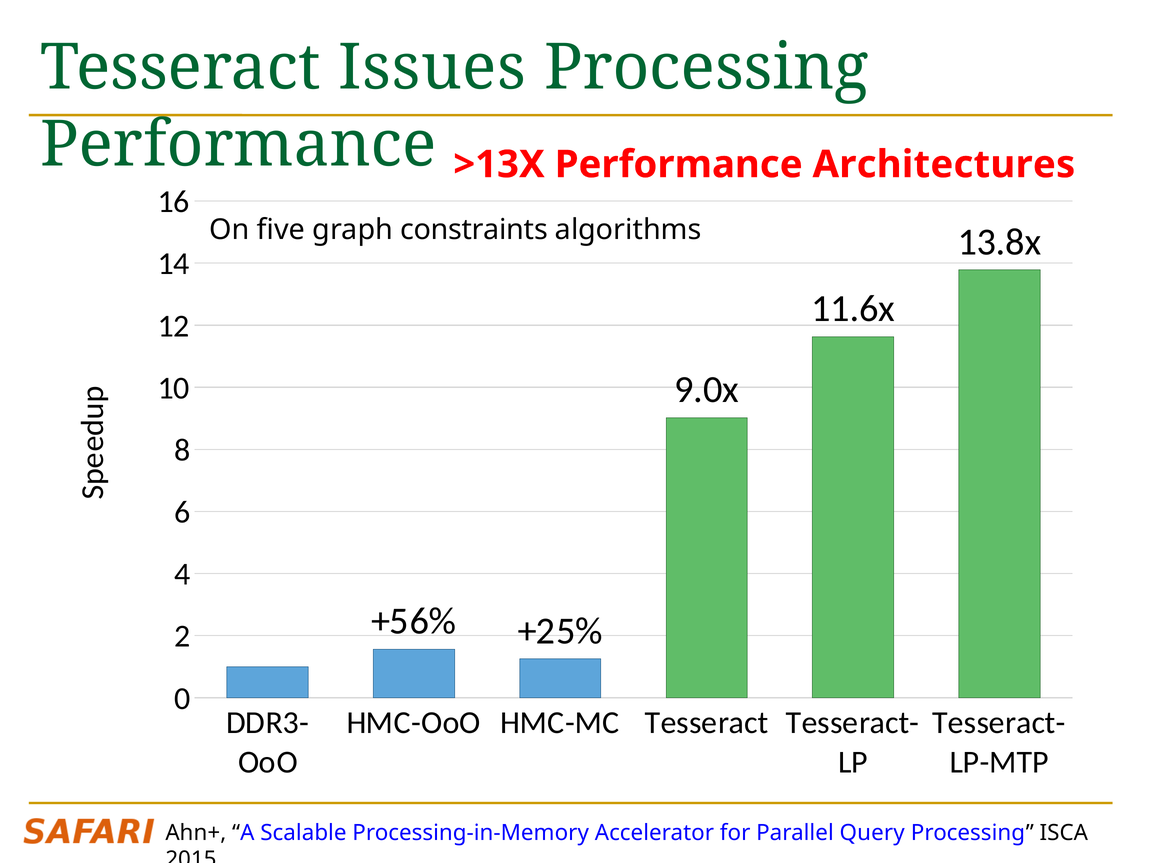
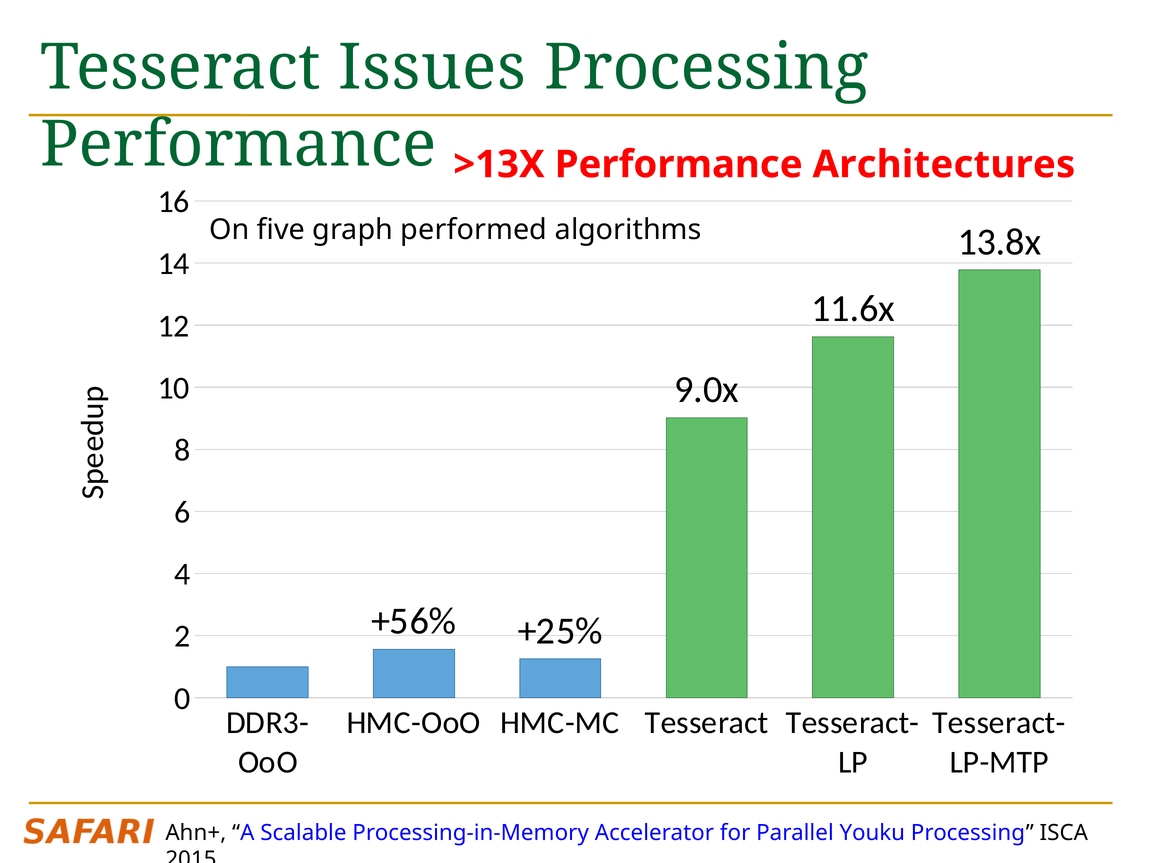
constraints: constraints -> performed (474, 230)
Query: Query -> Youku (872, 833)
